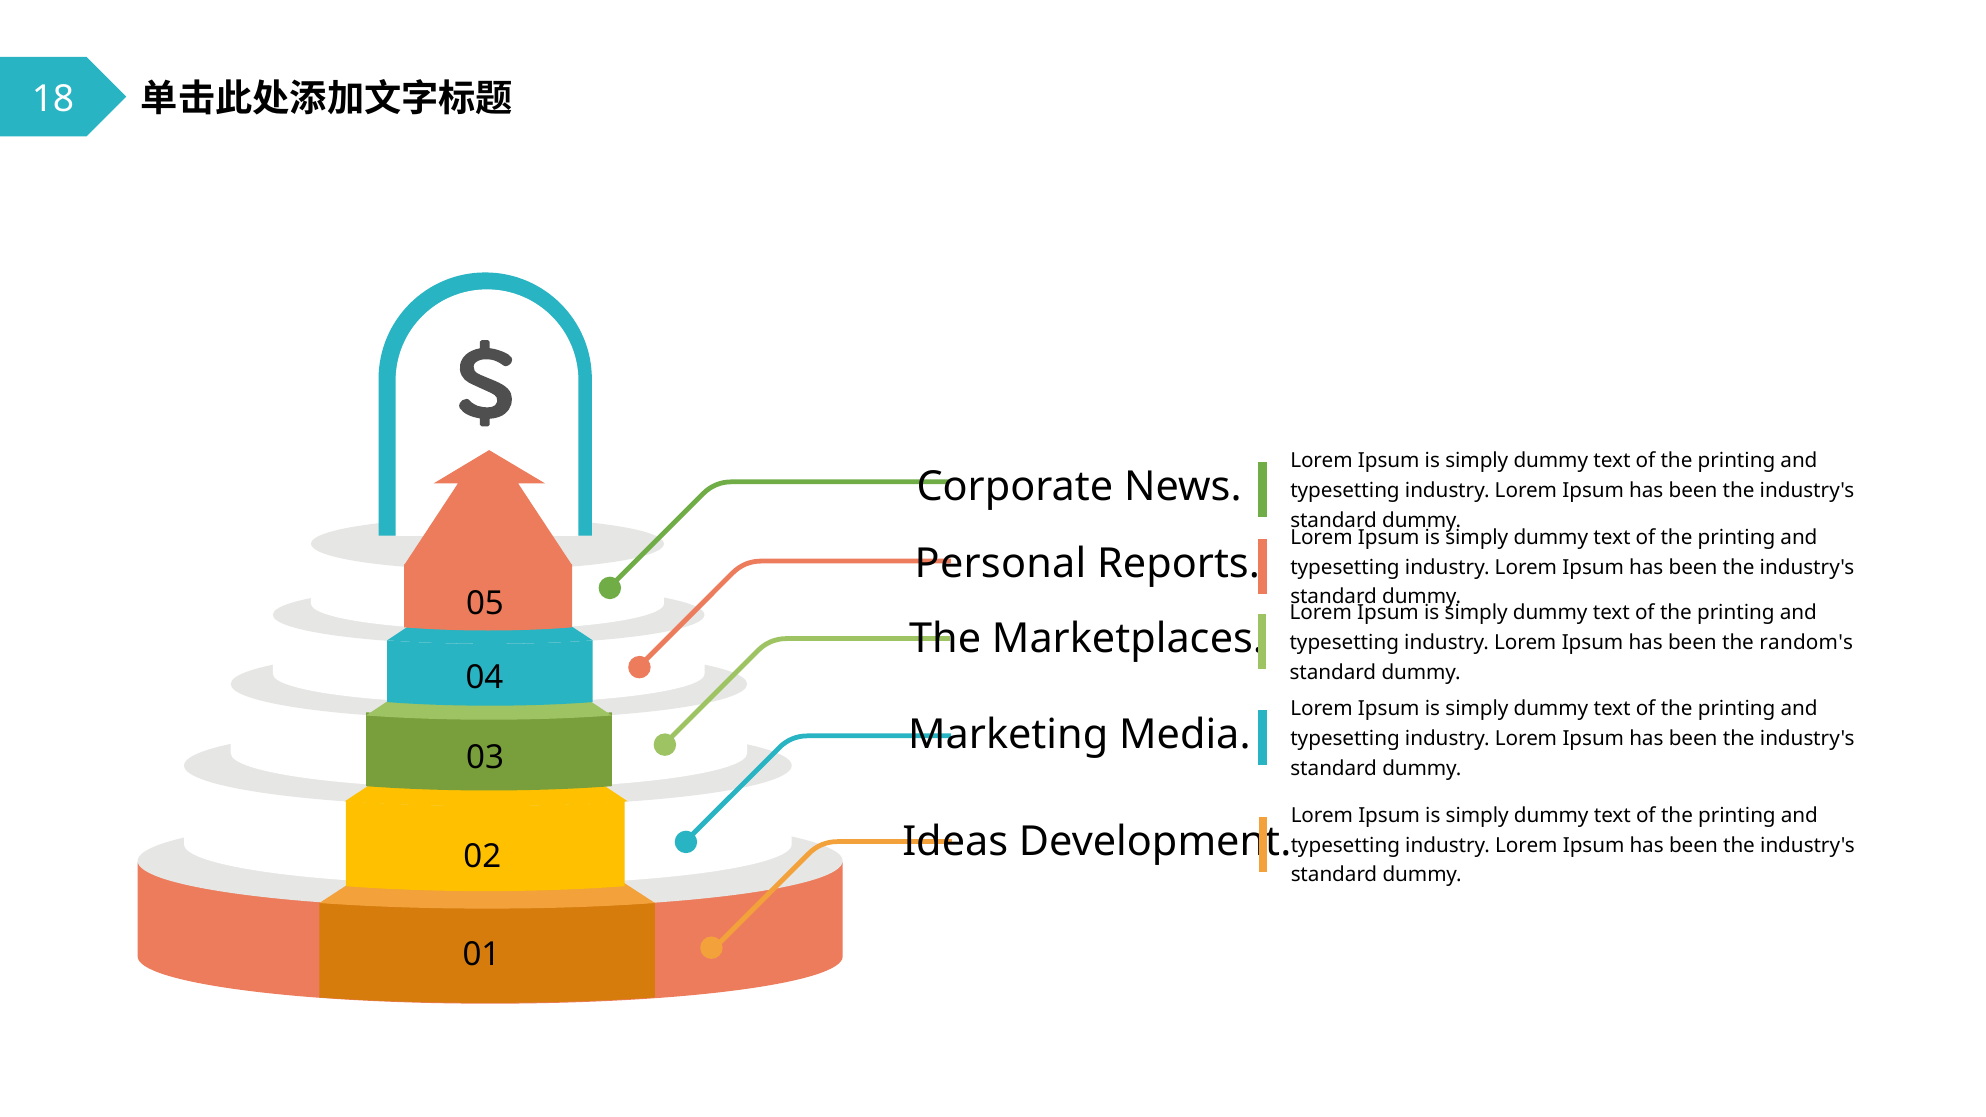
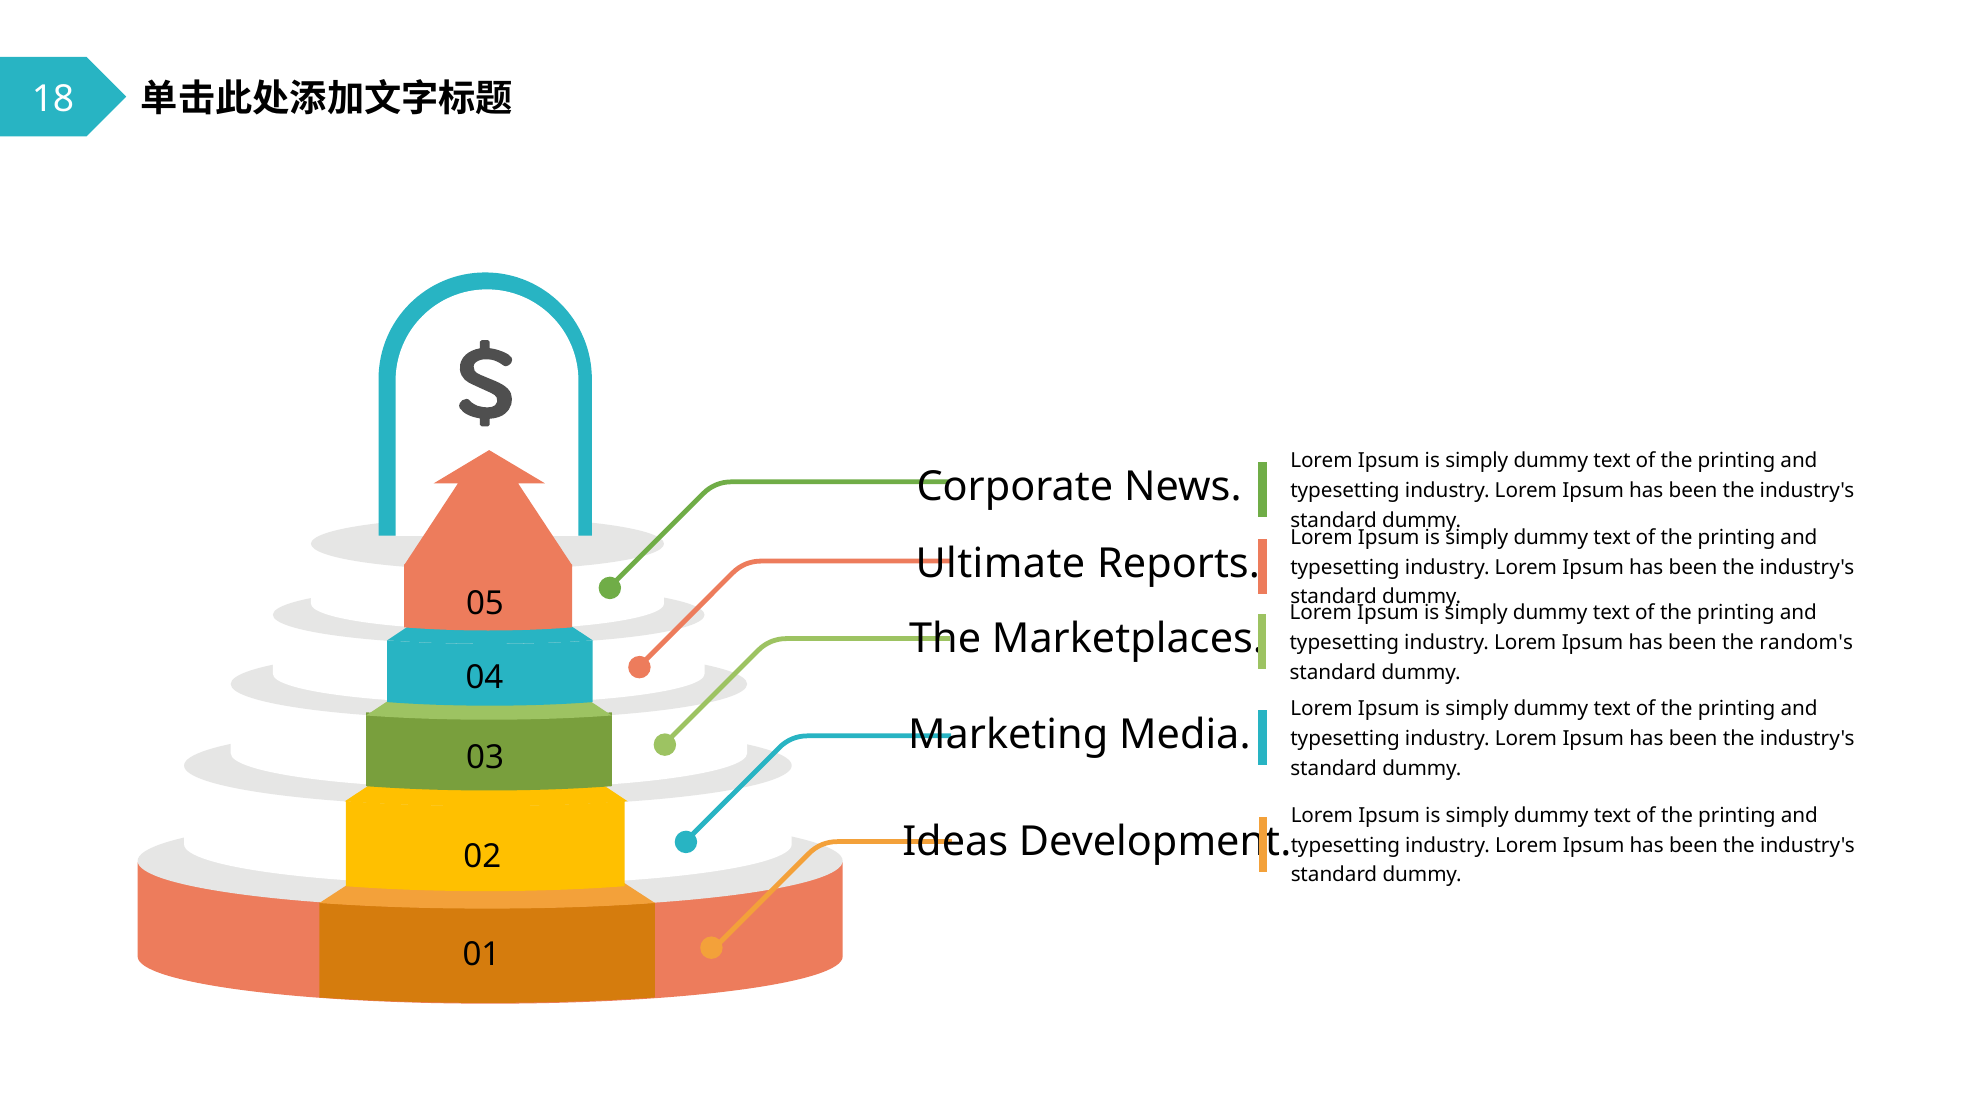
Personal: Personal -> Ultimate (1000, 564)
